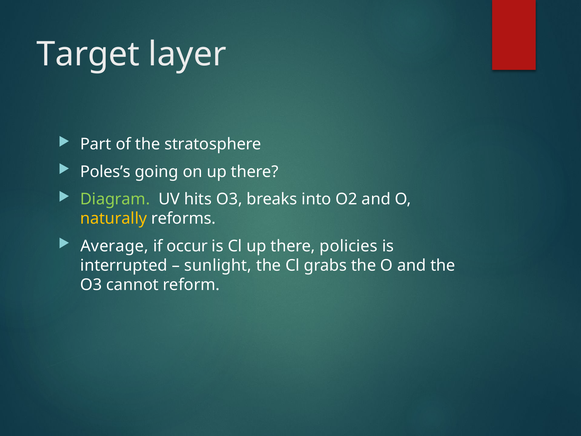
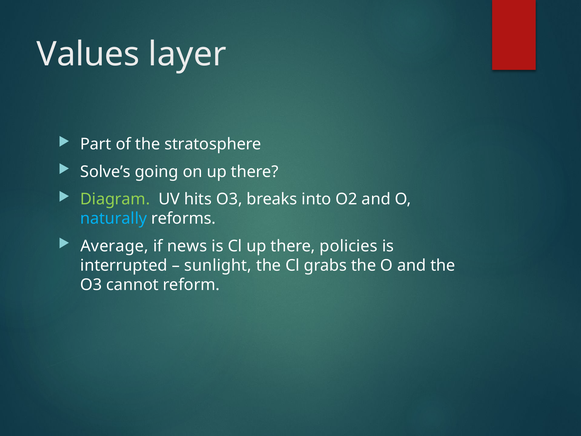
Target: Target -> Values (88, 54)
Poles’s: Poles’s -> Solve’s (105, 172)
naturally colour: yellow -> light blue (114, 218)
occur: occur -> news (187, 246)
